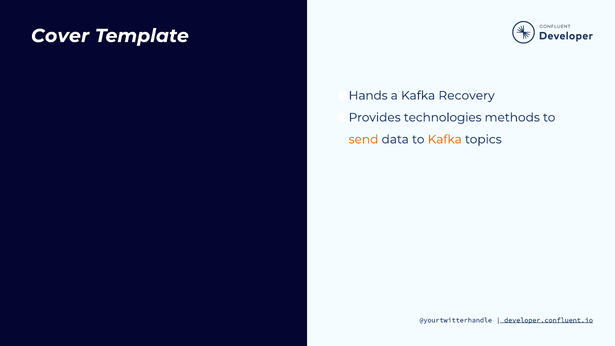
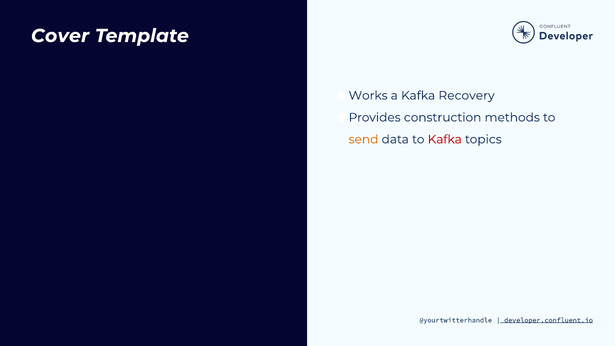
Hands: Hands -> Works (368, 96)
technologies: technologies -> construction (443, 117)
Kafka colour: orange -> red (445, 139)
